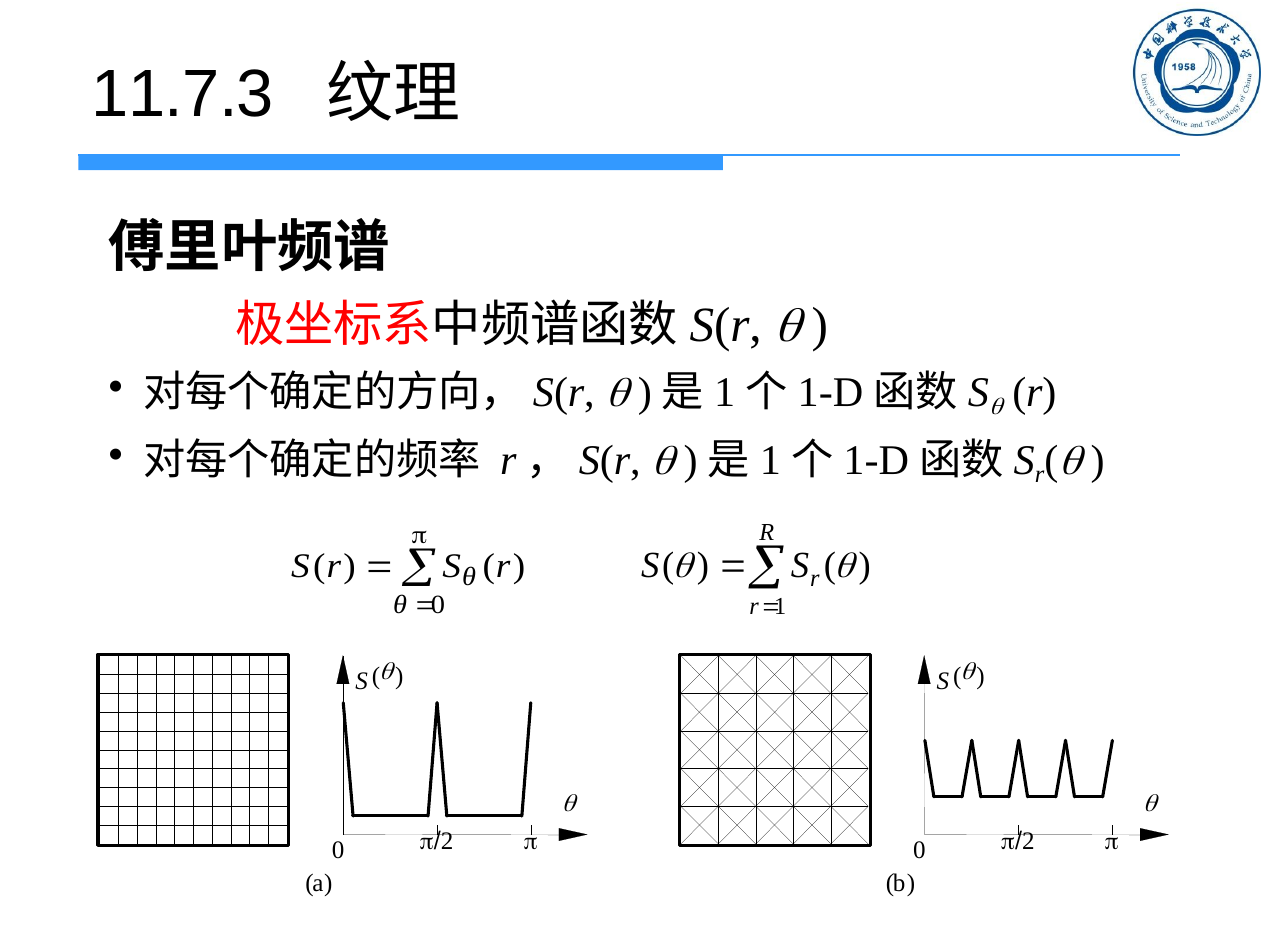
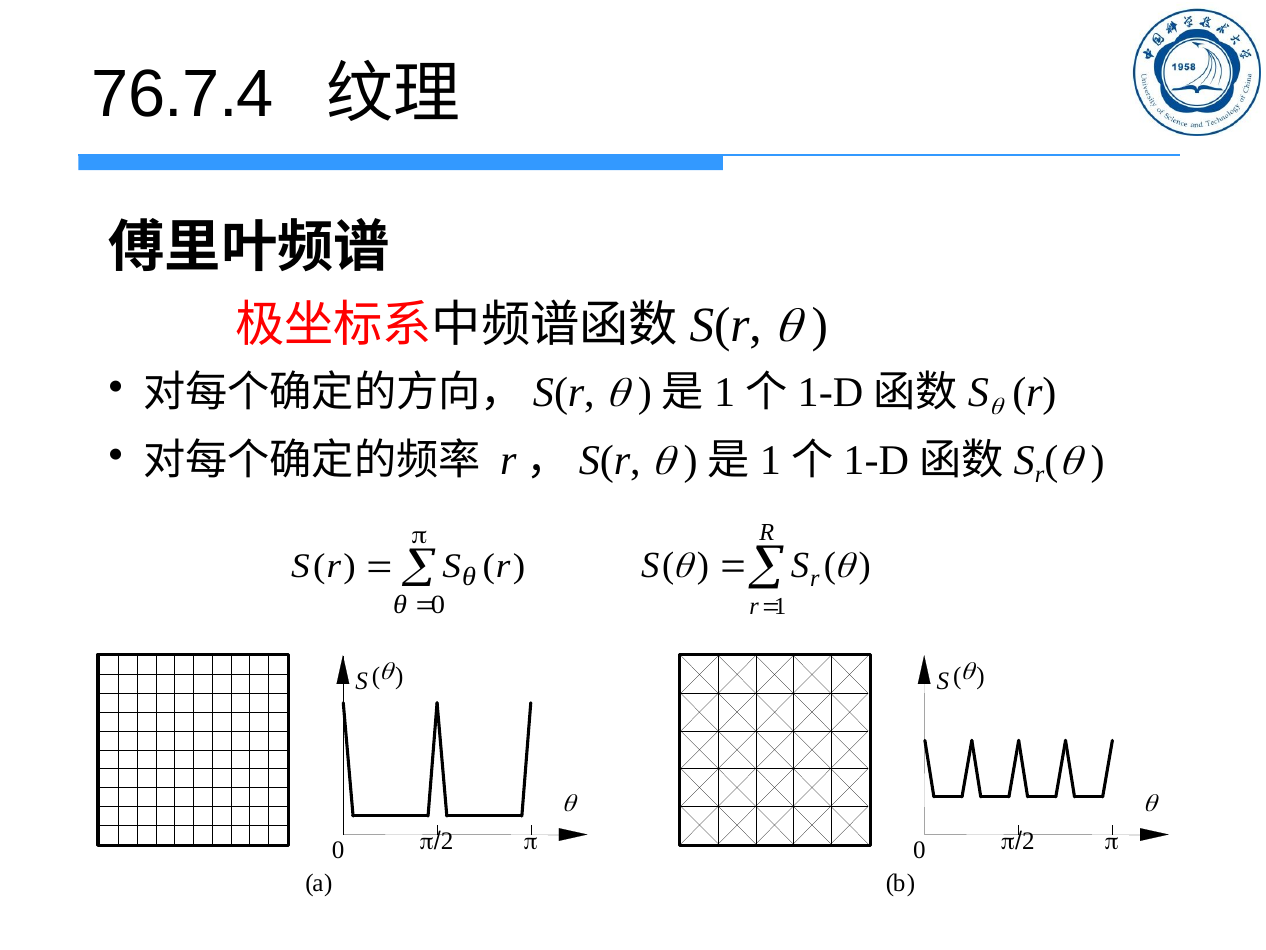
11.7.3: 11.7.3 -> 76.7.4 (183, 94)
